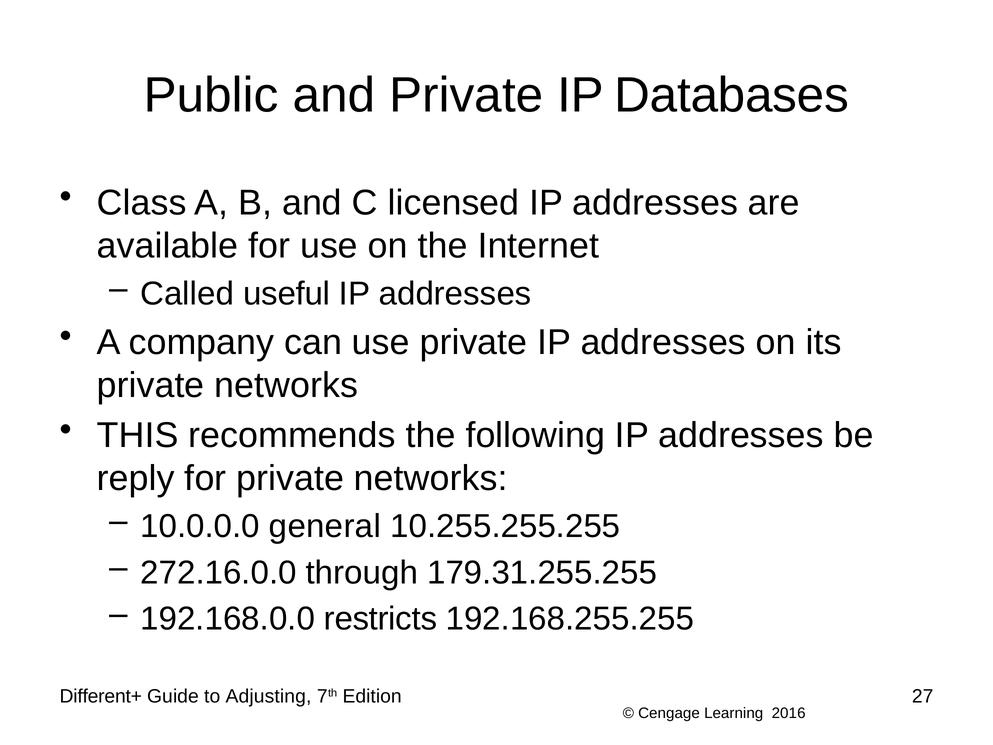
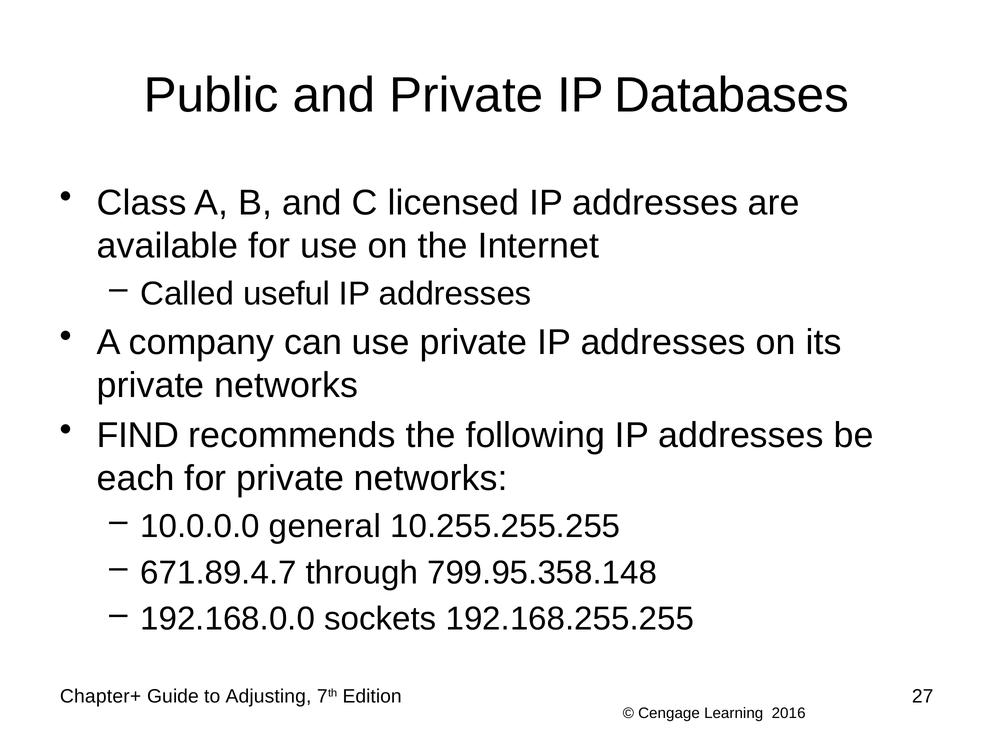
THIS: THIS -> FIND (138, 435)
reply: reply -> each (136, 478)
272.16.0.0: 272.16.0.0 -> 671.89.4.7 (218, 573)
179.31.255.255: 179.31.255.255 -> 799.95.358.148 (542, 573)
restricts: restricts -> sockets (380, 619)
Different+: Different+ -> Chapter+ (101, 696)
